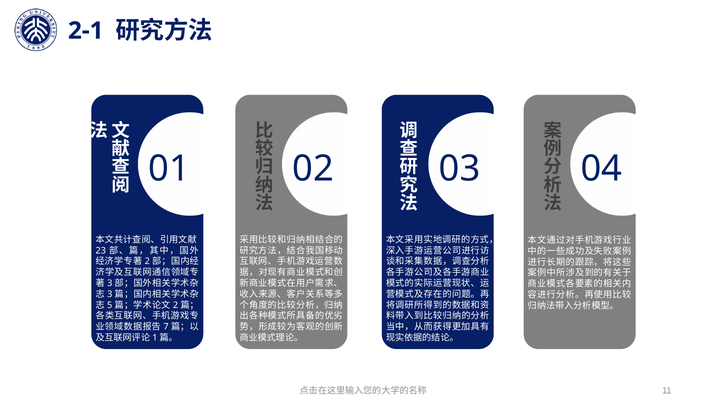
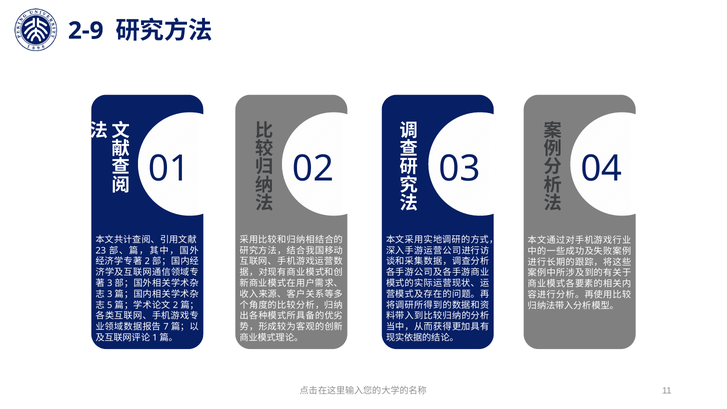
2-1: 2-1 -> 2-9 (86, 31)
